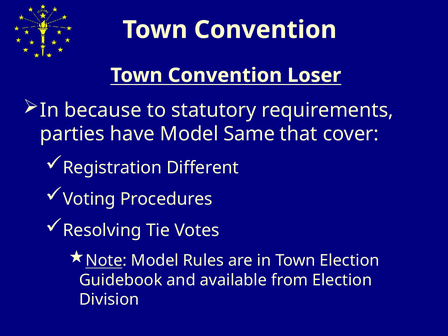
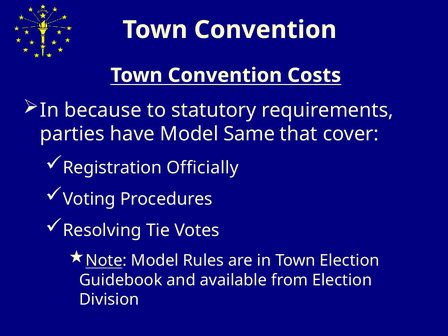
Loser: Loser -> Costs (314, 75)
Different: Different -> Officially (203, 168)
